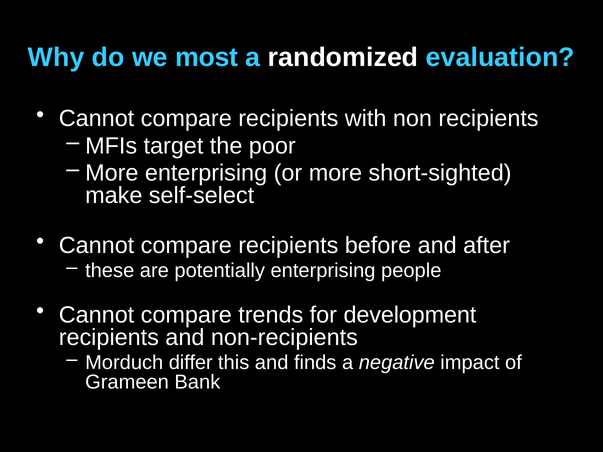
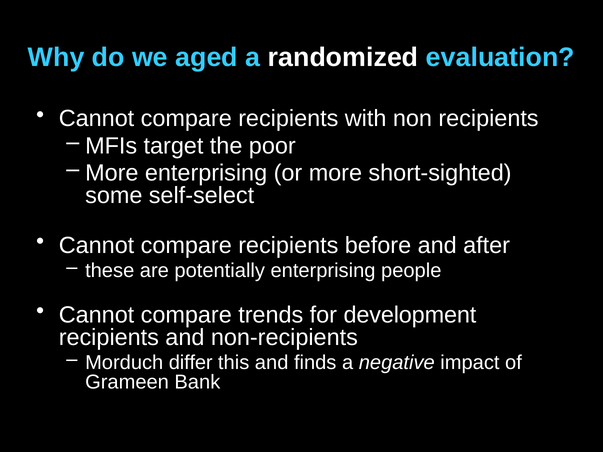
most: most -> aged (207, 58)
make: make -> some (114, 196)
